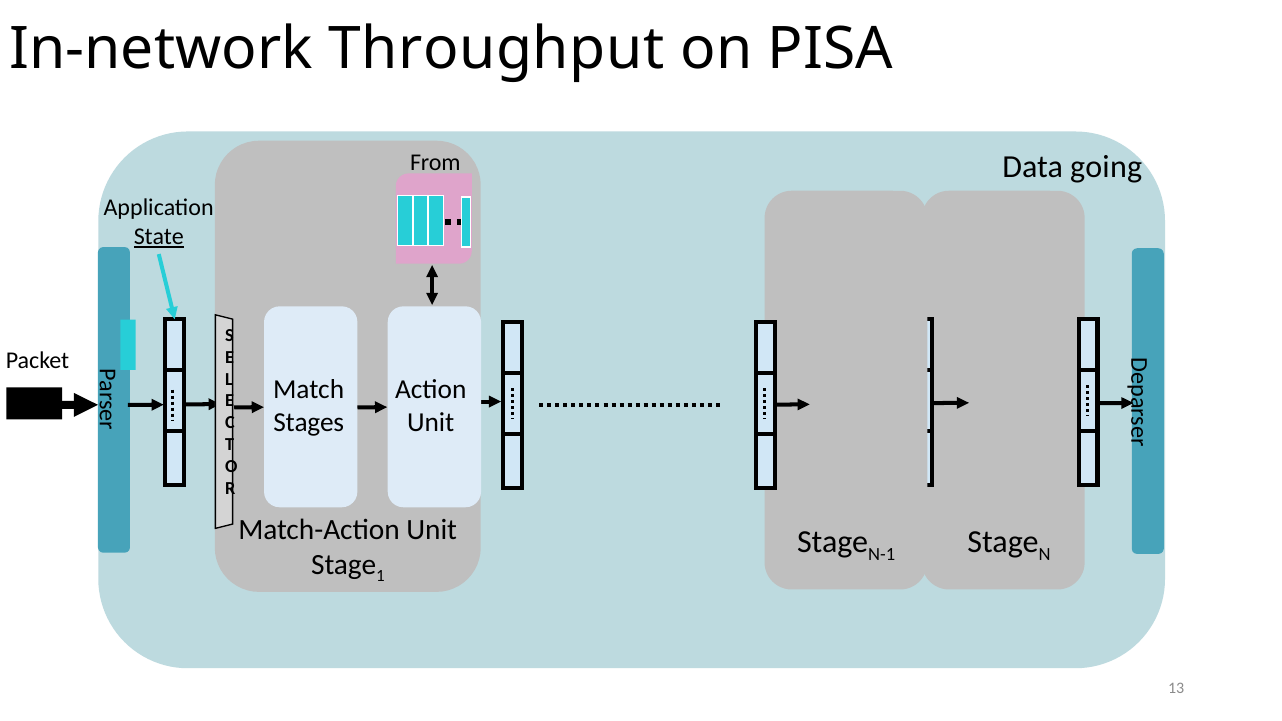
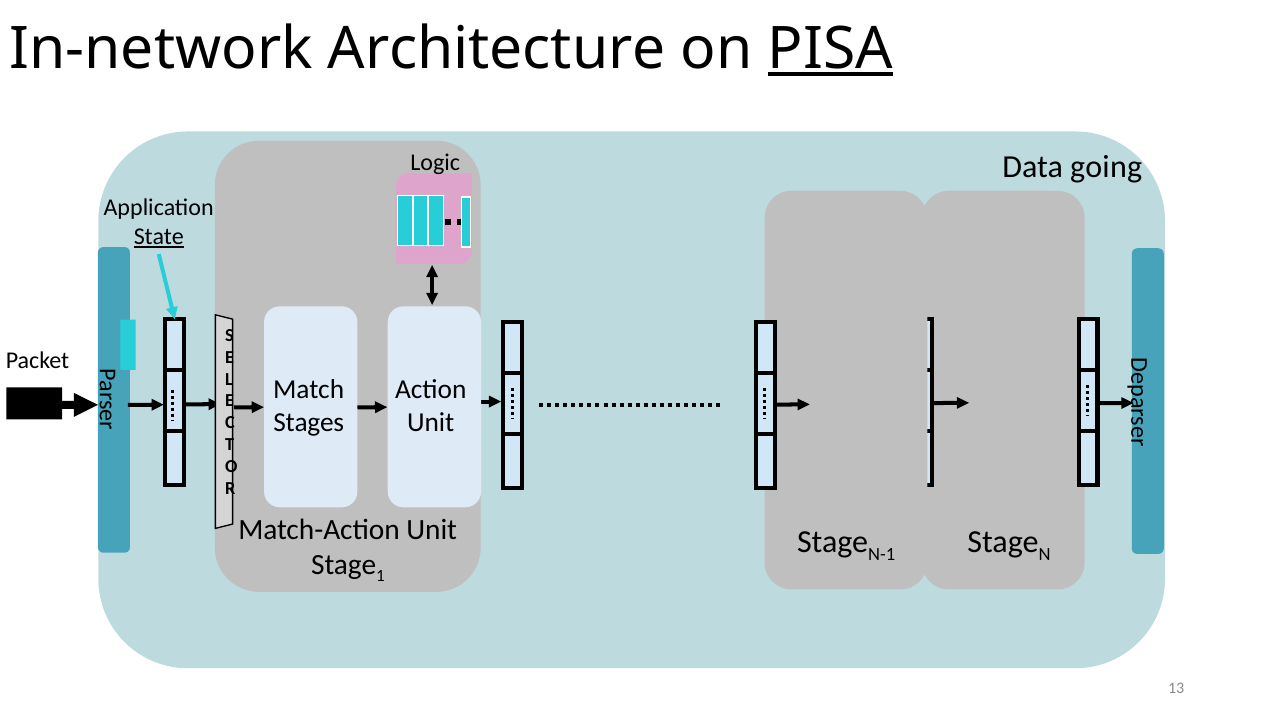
Throughput: Throughput -> Architecture (497, 49)
PISA underline: none -> present (830, 49)
From: From -> Logic (435, 163)
